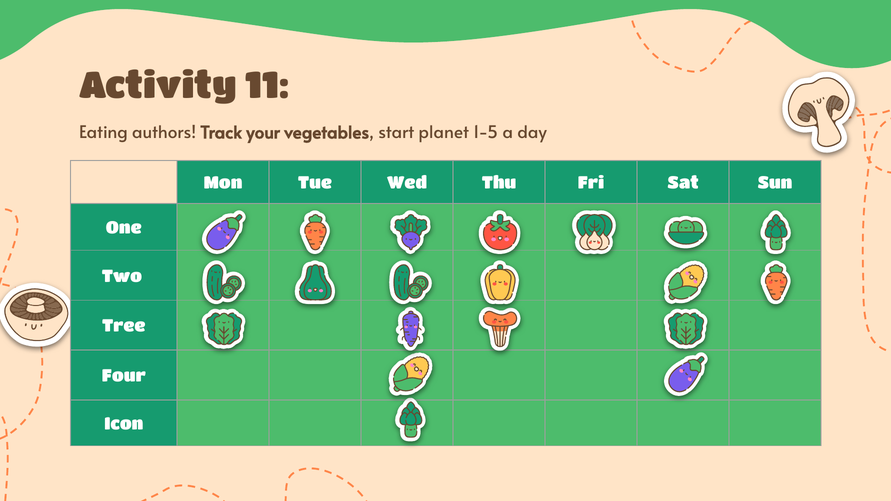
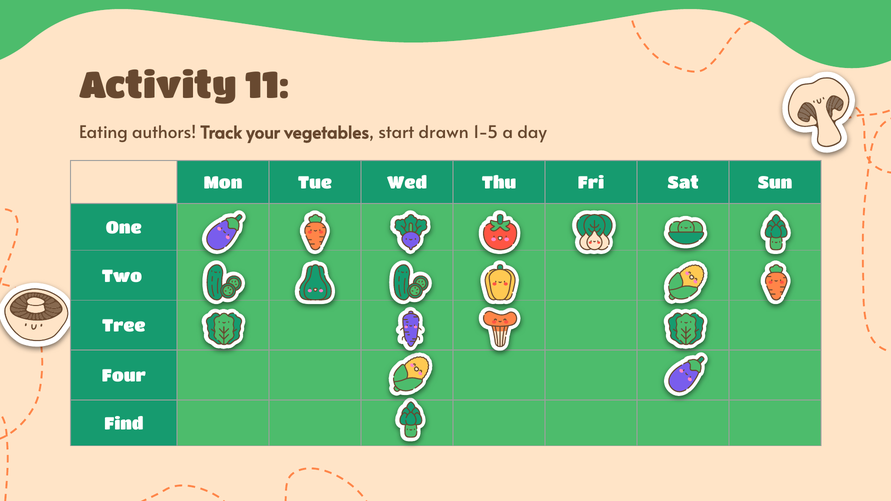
planet: planet -> drawn (444, 133)
Icon: Icon -> Find (124, 424)
